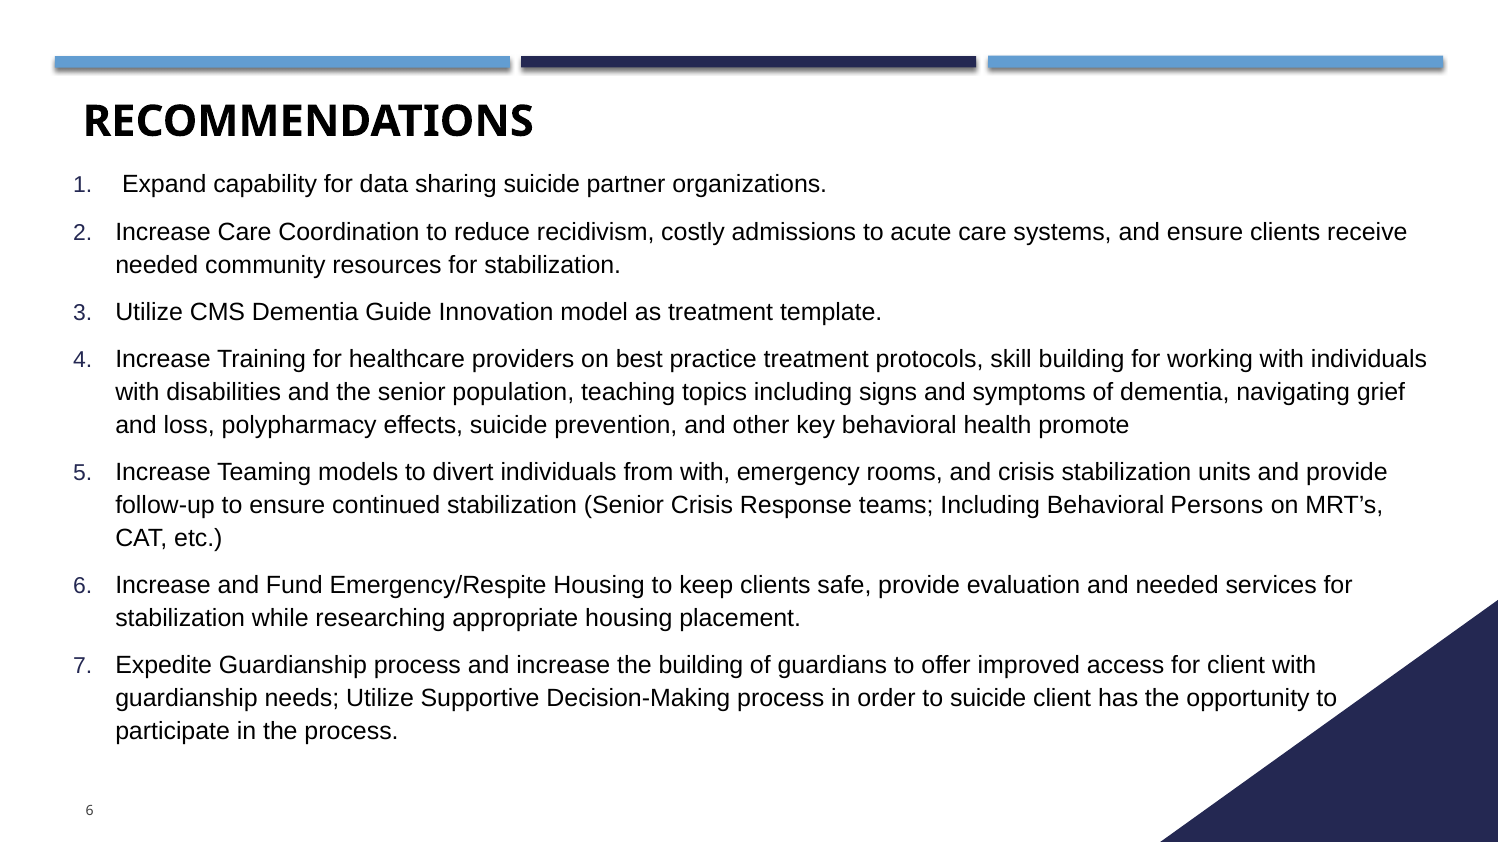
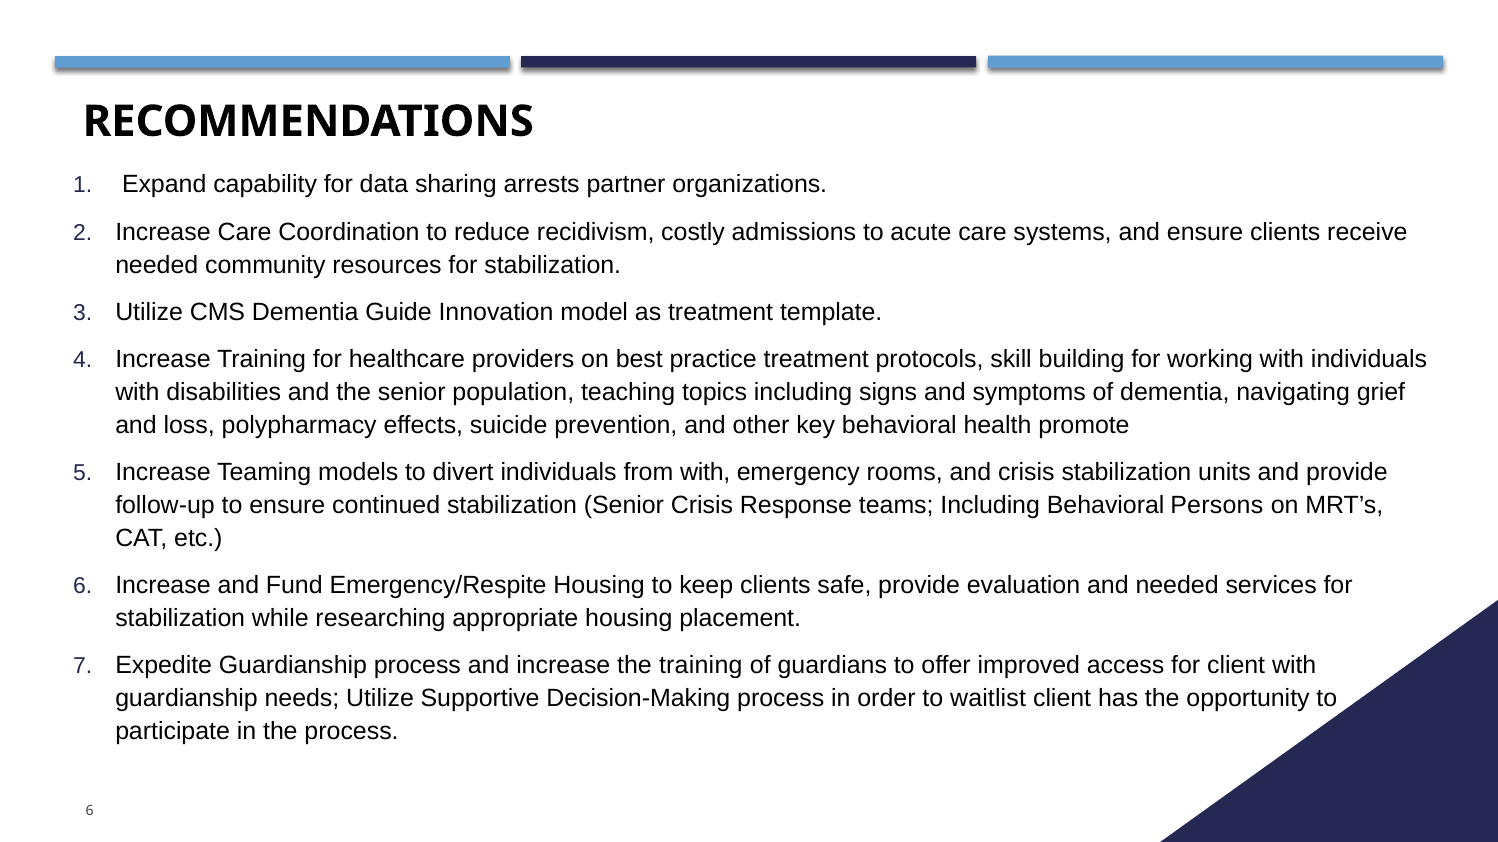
sharing suicide: suicide -> arrests (542, 185)
the building: building -> training (701, 666)
to suicide: suicide -> waitlist (988, 699)
